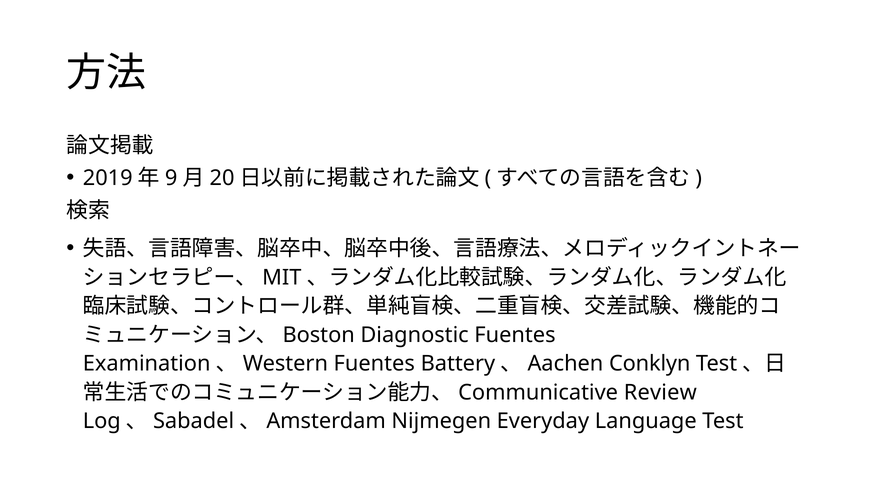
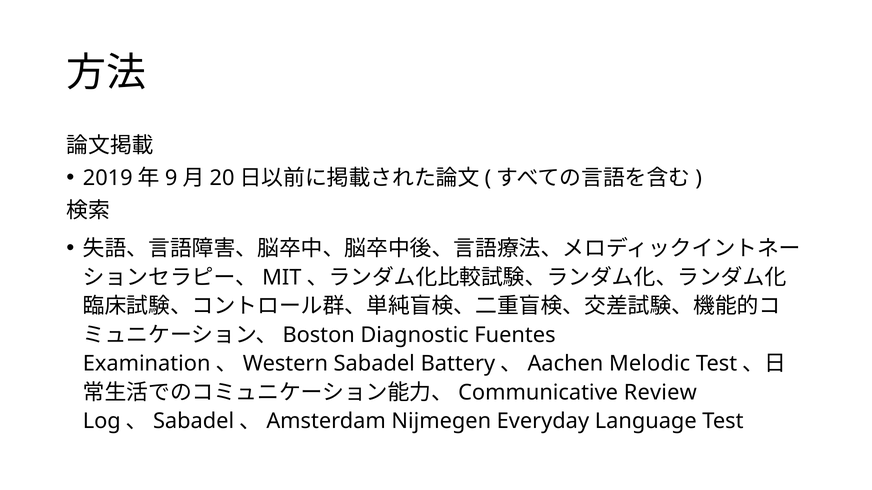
Fuentes: Fuentes -> Sabadel (374, 364)
Conklyn: Conklyn -> Melodic (650, 364)
